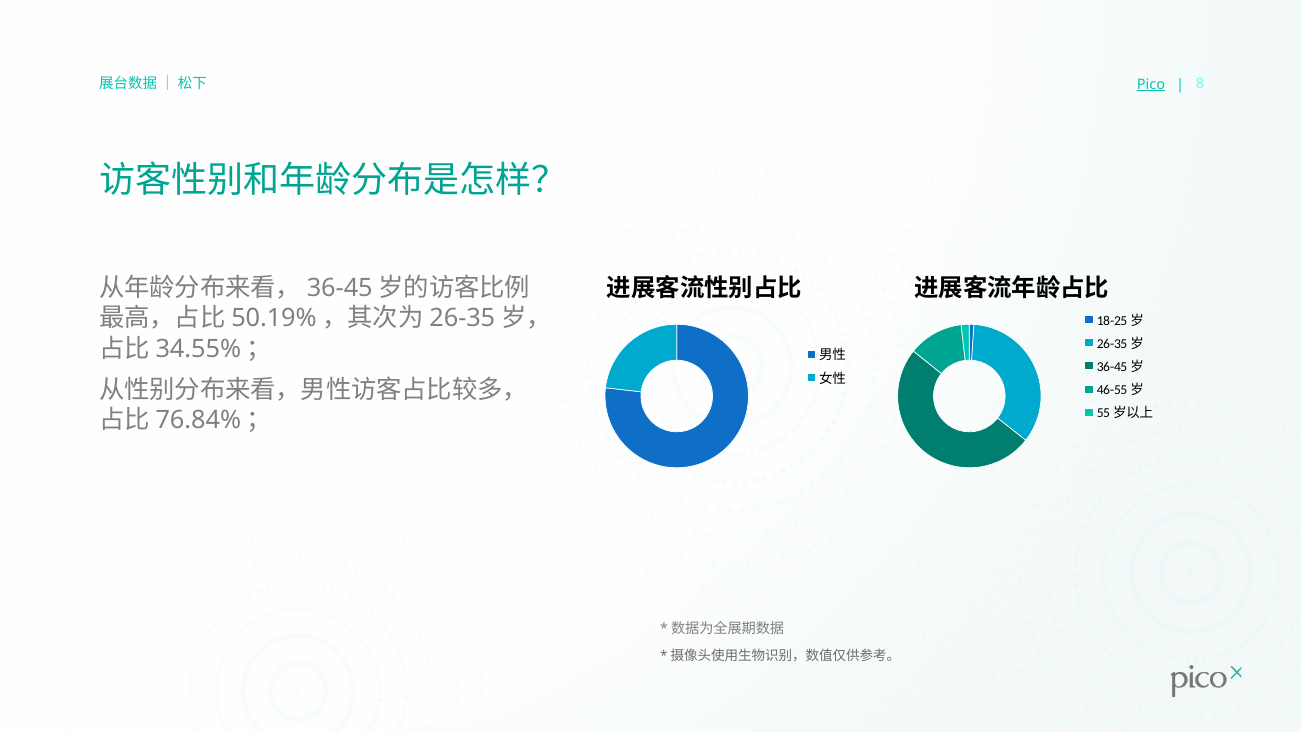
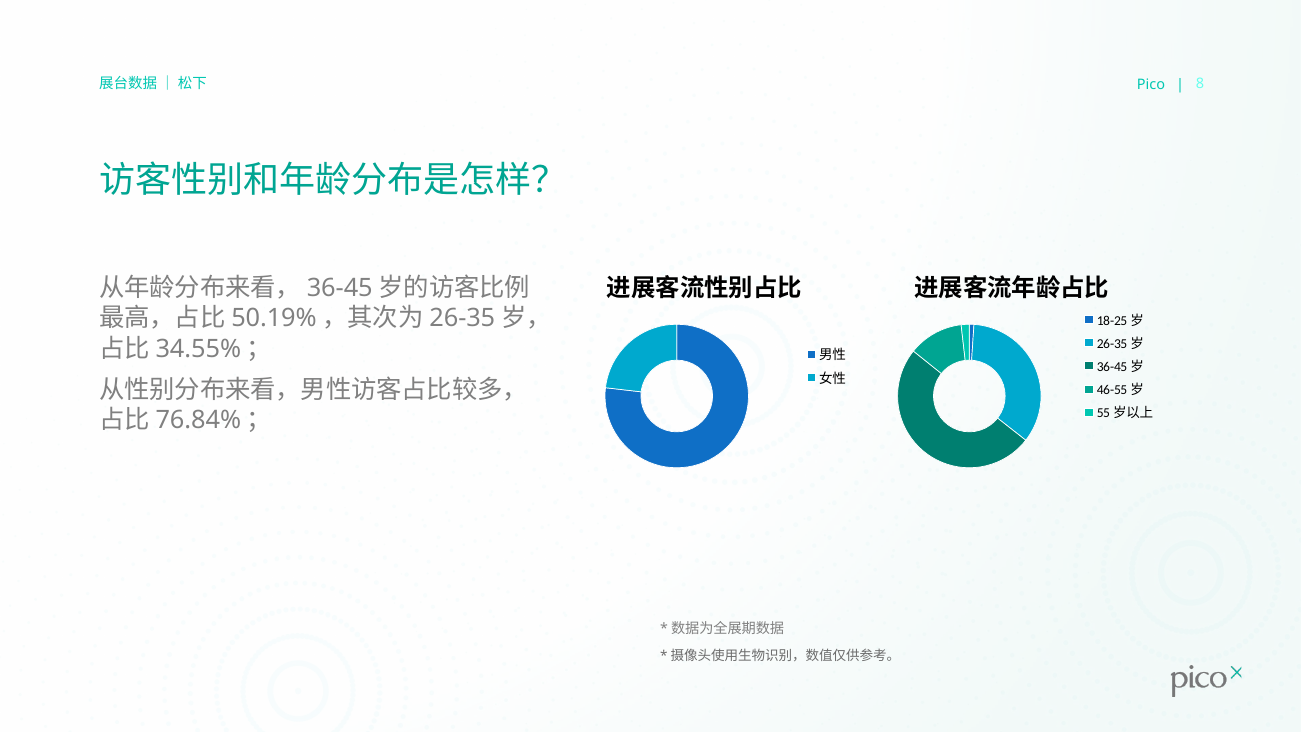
Pico underline: present -> none (1151, 85)
